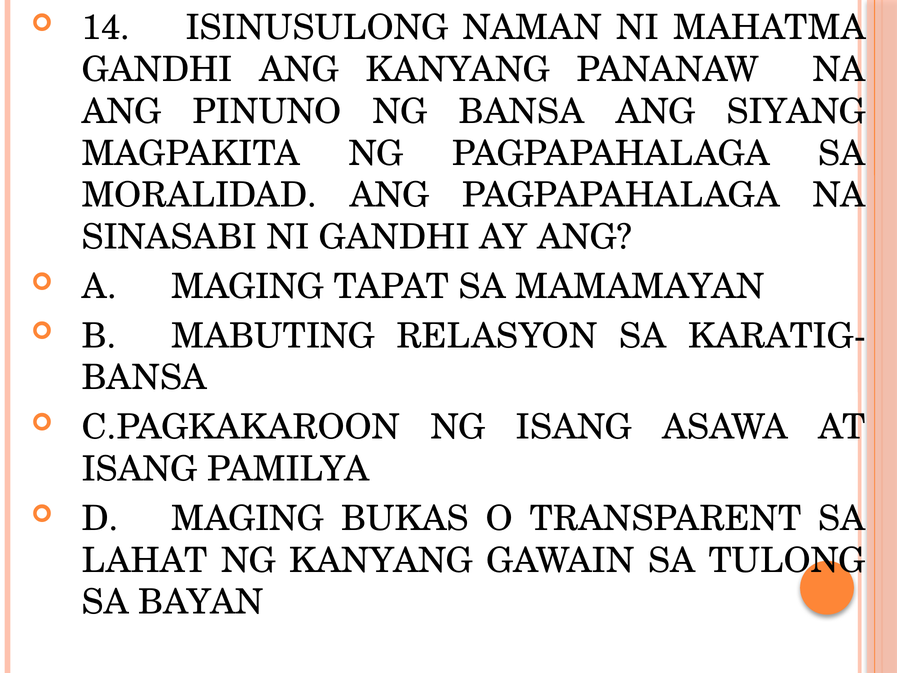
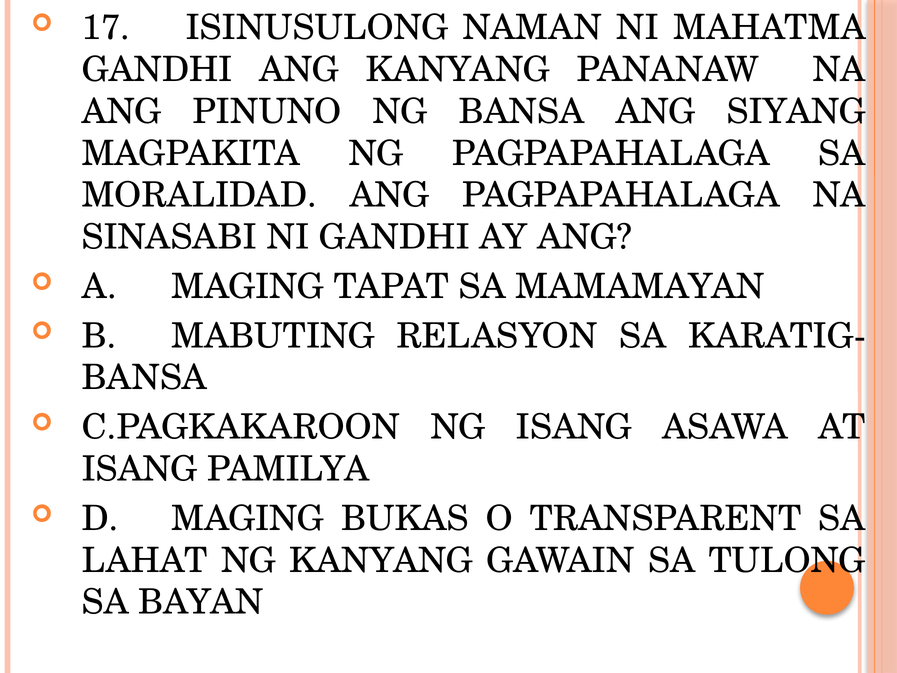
14: 14 -> 17 (106, 28)
